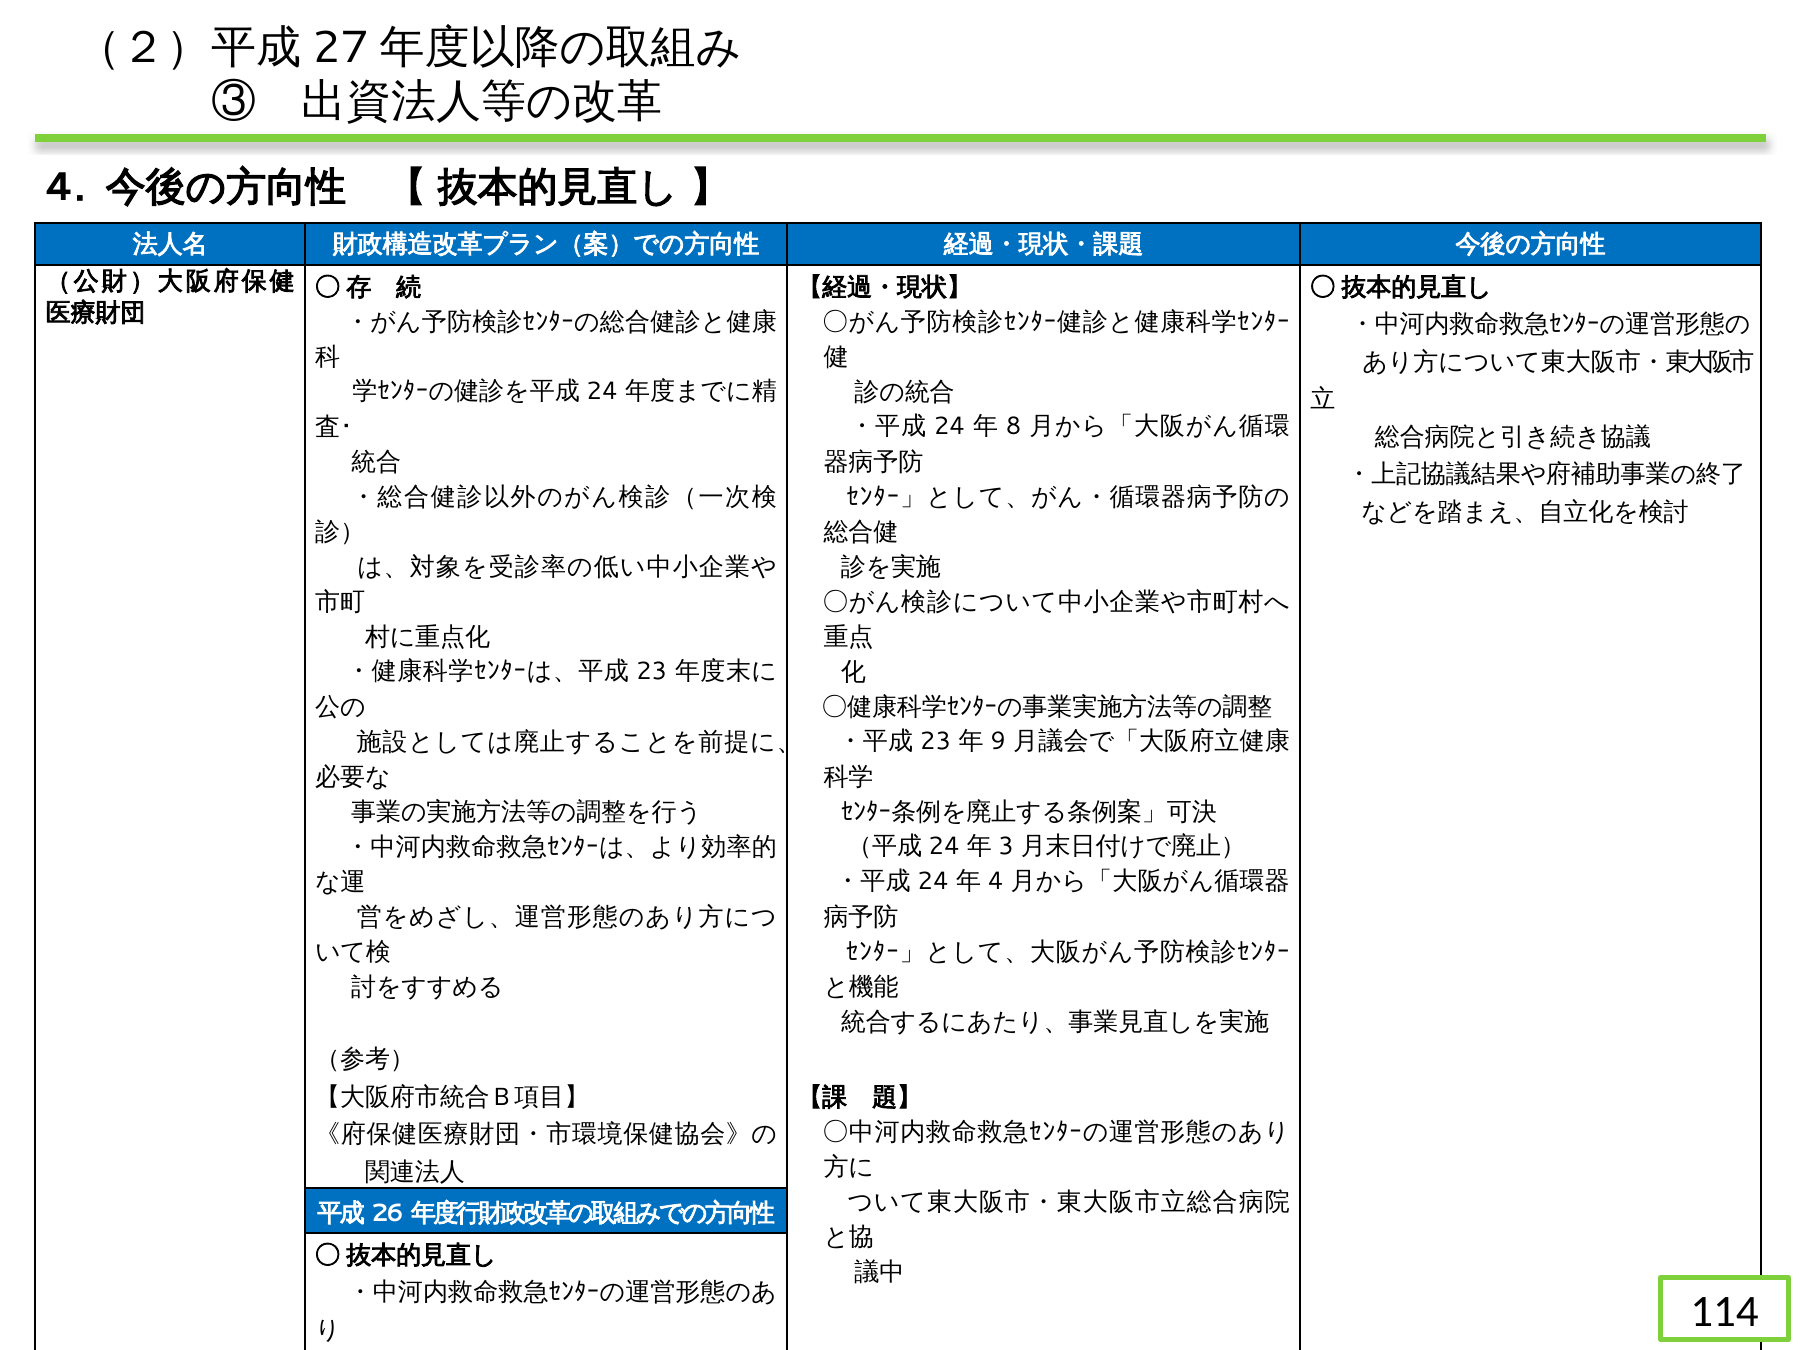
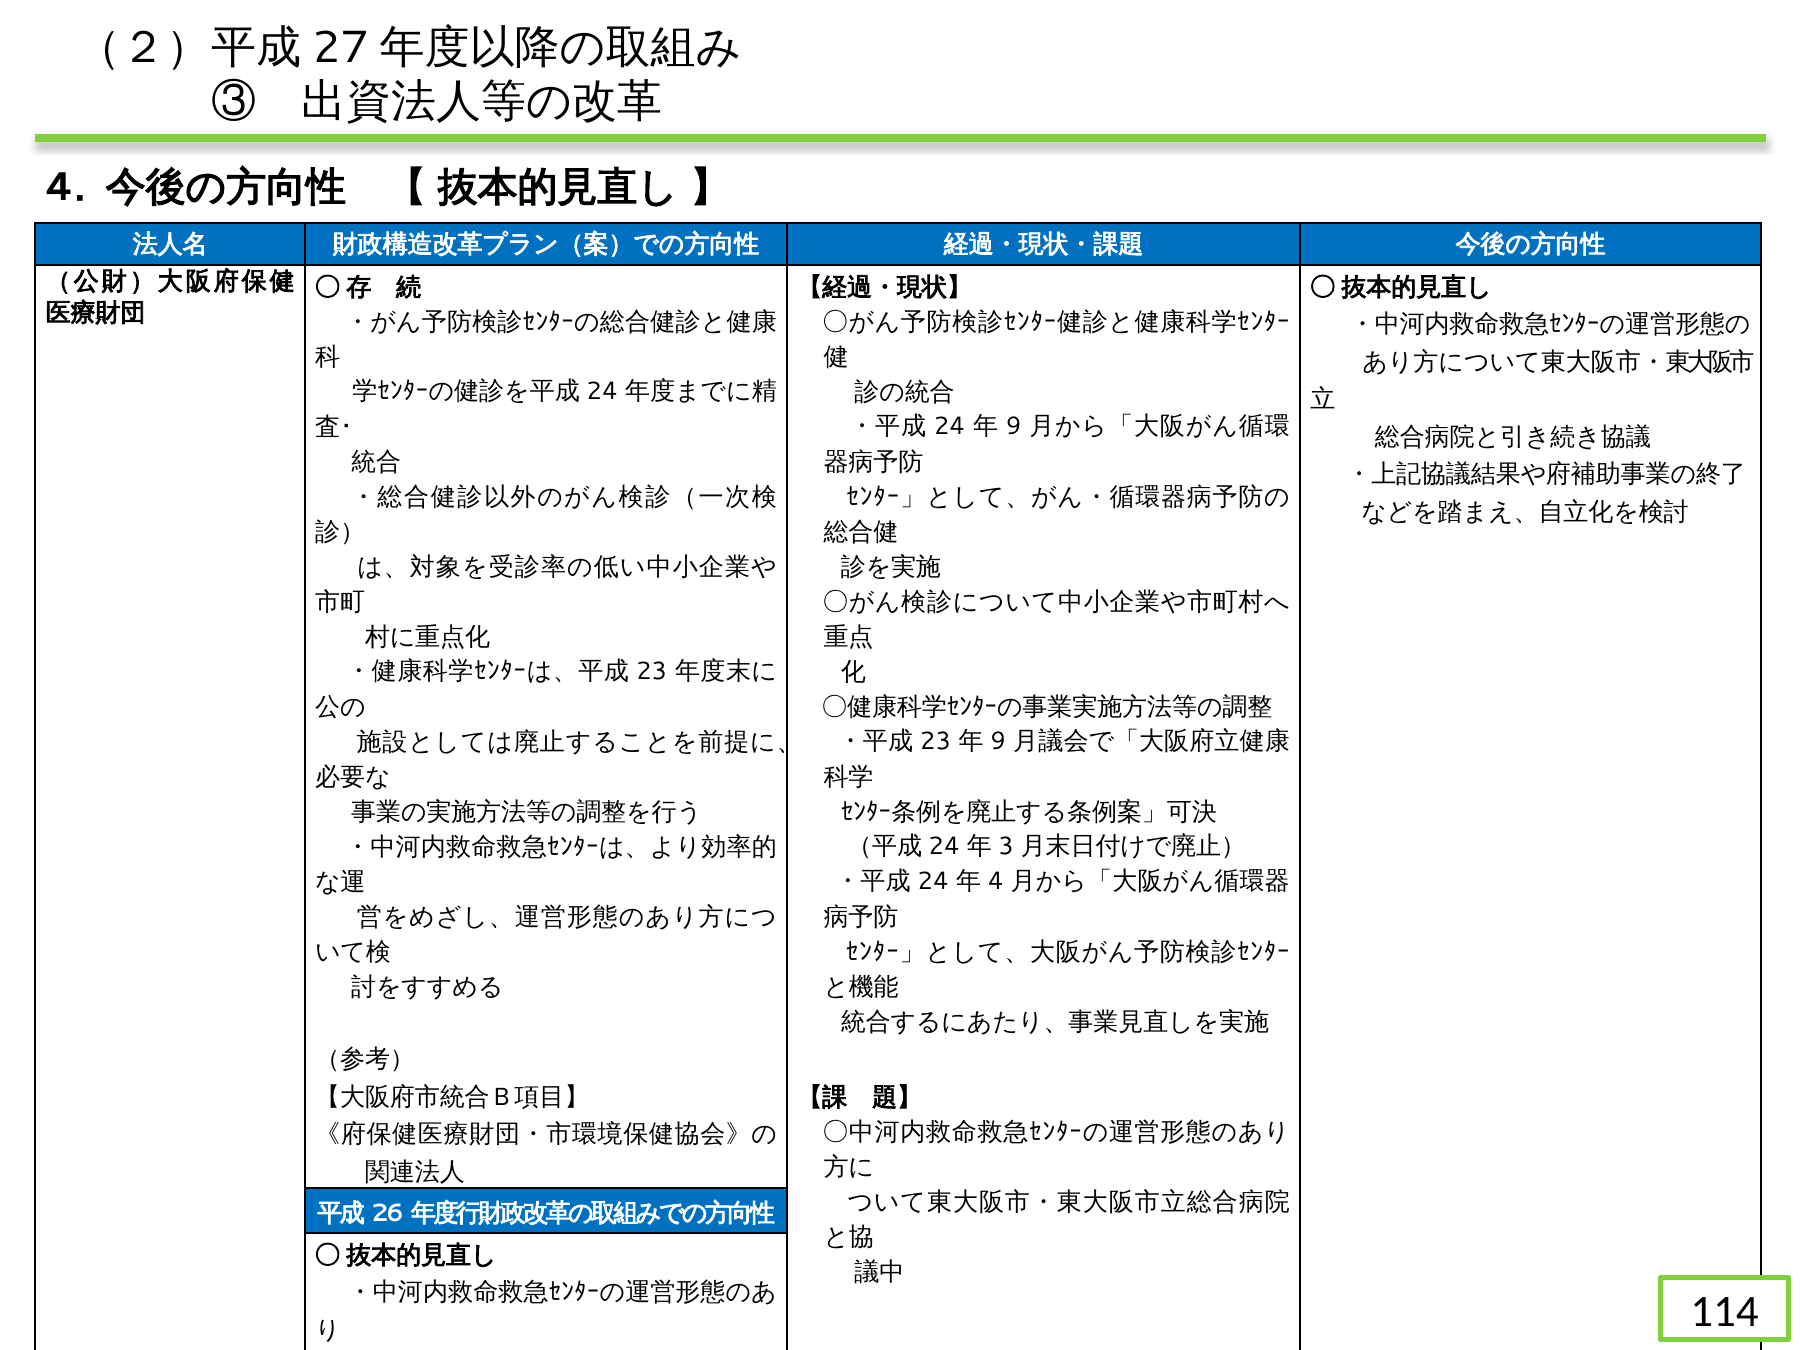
8: 8 -> 9 (1013, 427)
